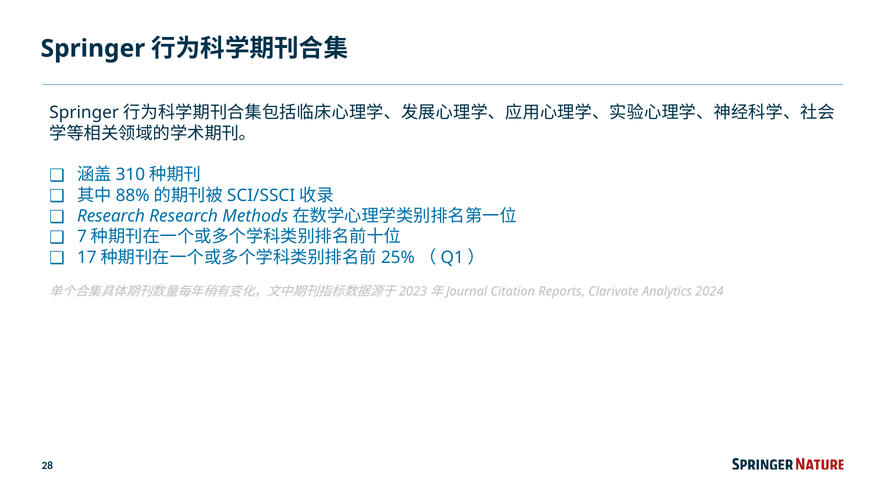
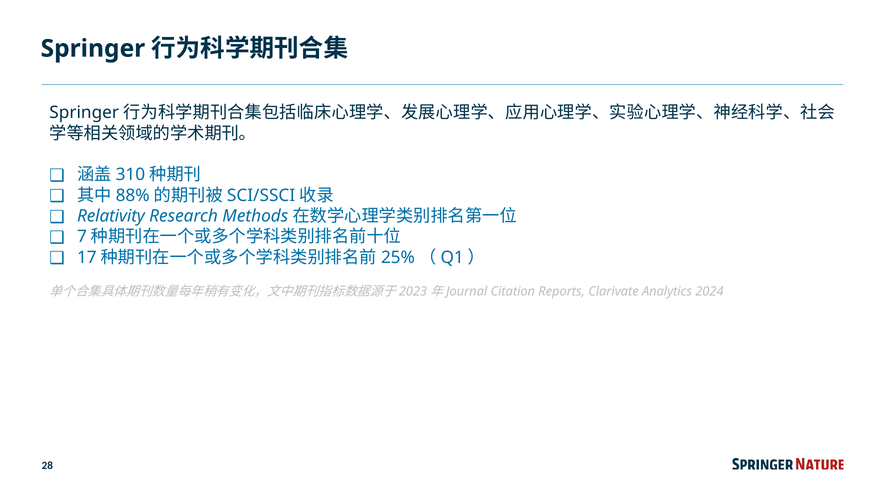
Research: Research -> Relativity (111, 216)
